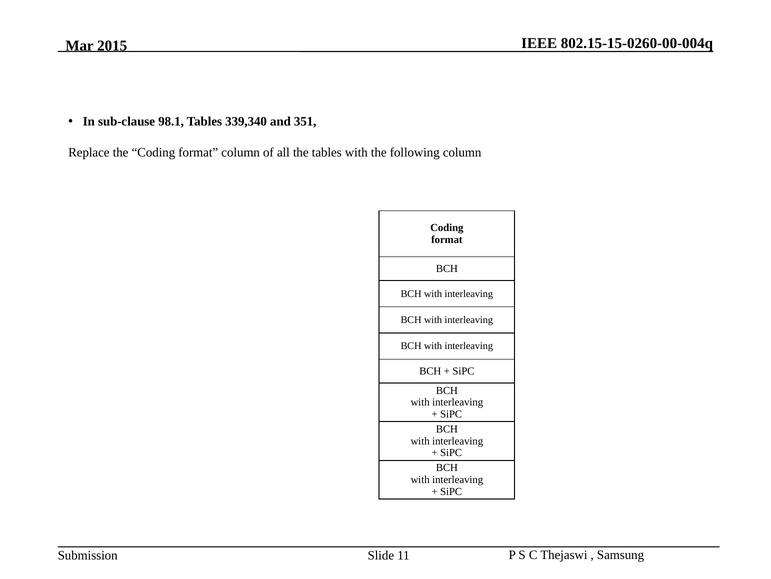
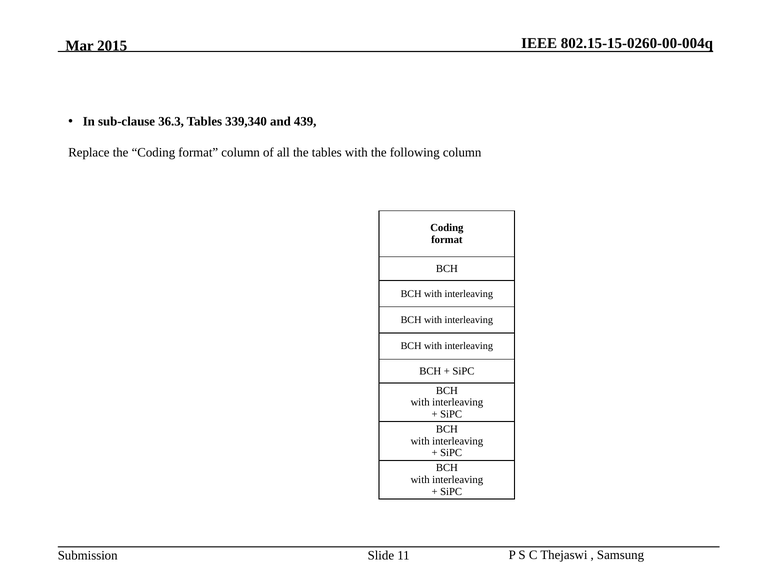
98.1: 98.1 -> 36.3 (171, 122)
351: 351 -> 439 (305, 122)
